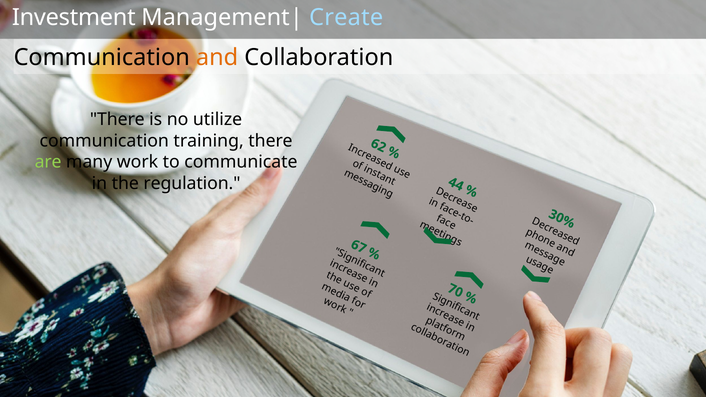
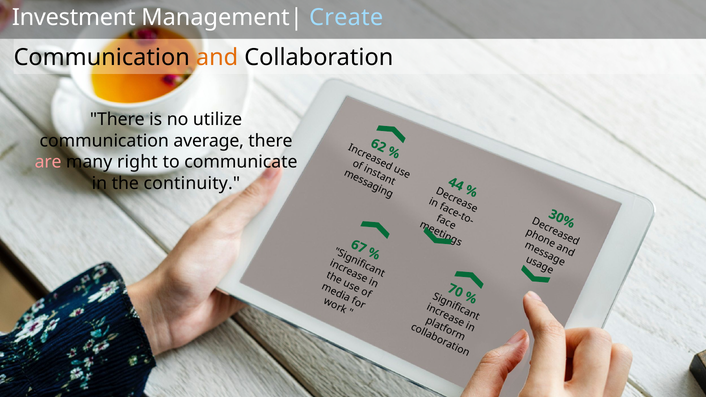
training: training -> average (209, 141)
are colour: light green -> pink (48, 162)
work: work -> right (137, 162)
regulation: regulation -> continuity (192, 183)
